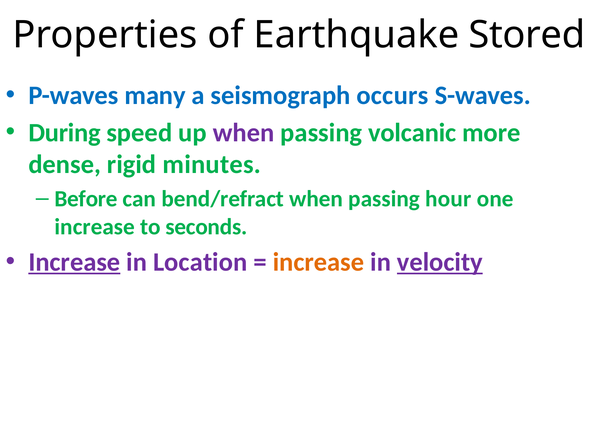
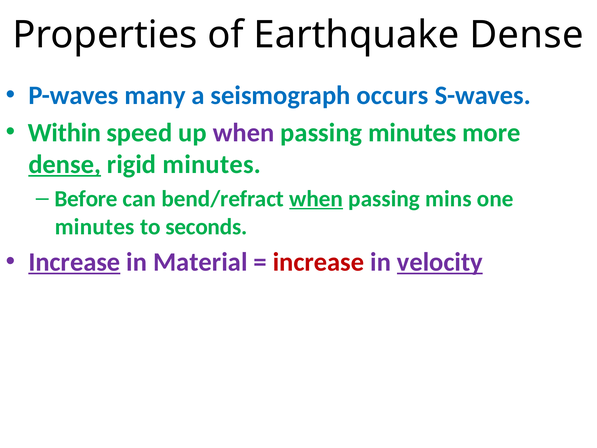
Earthquake Stored: Stored -> Dense (526, 35)
During: During -> Within (65, 133)
passing volcanic: volcanic -> minutes (412, 133)
dense underline: none -> present (65, 164)
when underline: none -> present (316, 199)
hour: hour -> mins (448, 199)
increase: increase -> minutes (95, 227)
Location: Location -> Material (200, 262)
increase colour: orange -> red (319, 262)
